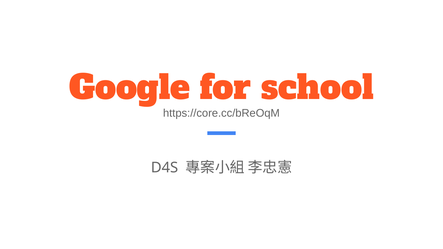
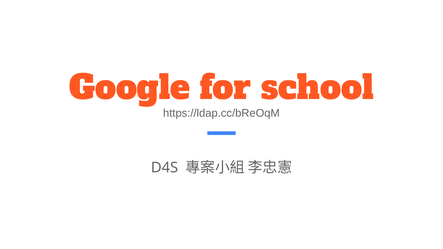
https://core.cc/bReOqM: https://core.cc/bReOqM -> https://ldap.cc/bReOqM (221, 113)
